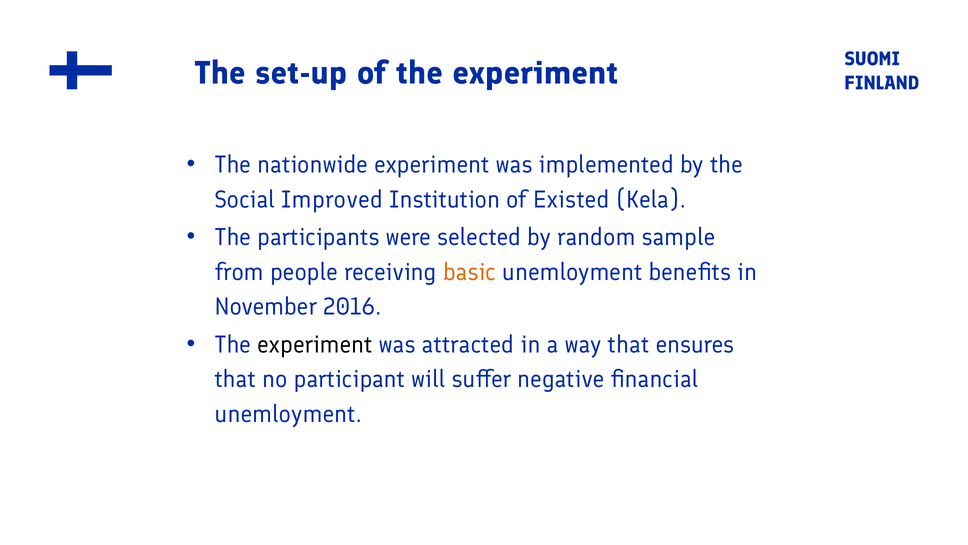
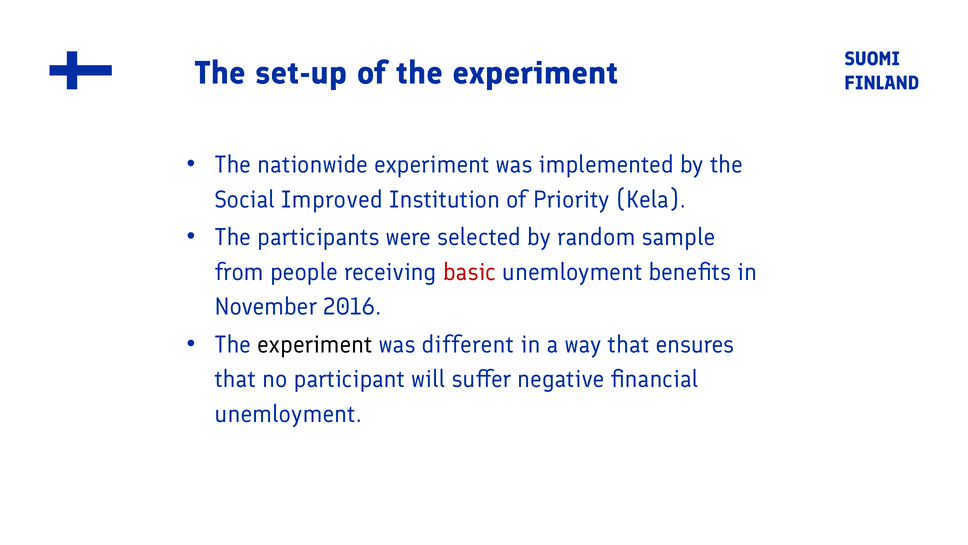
Existed: Existed -> Priority (571, 199)
basic colour: orange -> red (470, 272)
attracted: attracted -> different (468, 344)
